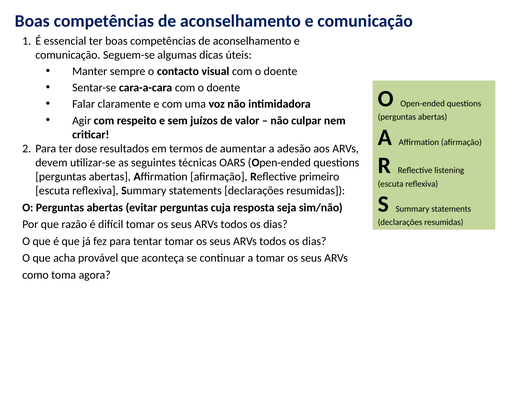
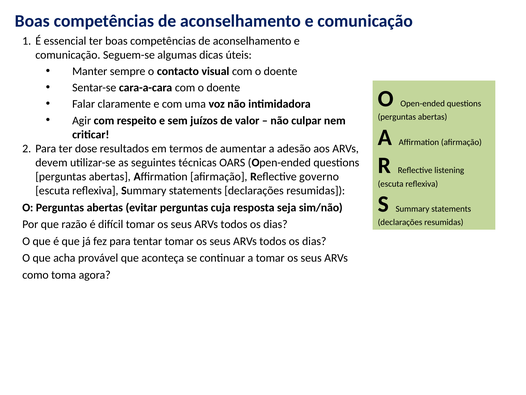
primeiro: primeiro -> governo (319, 176)
